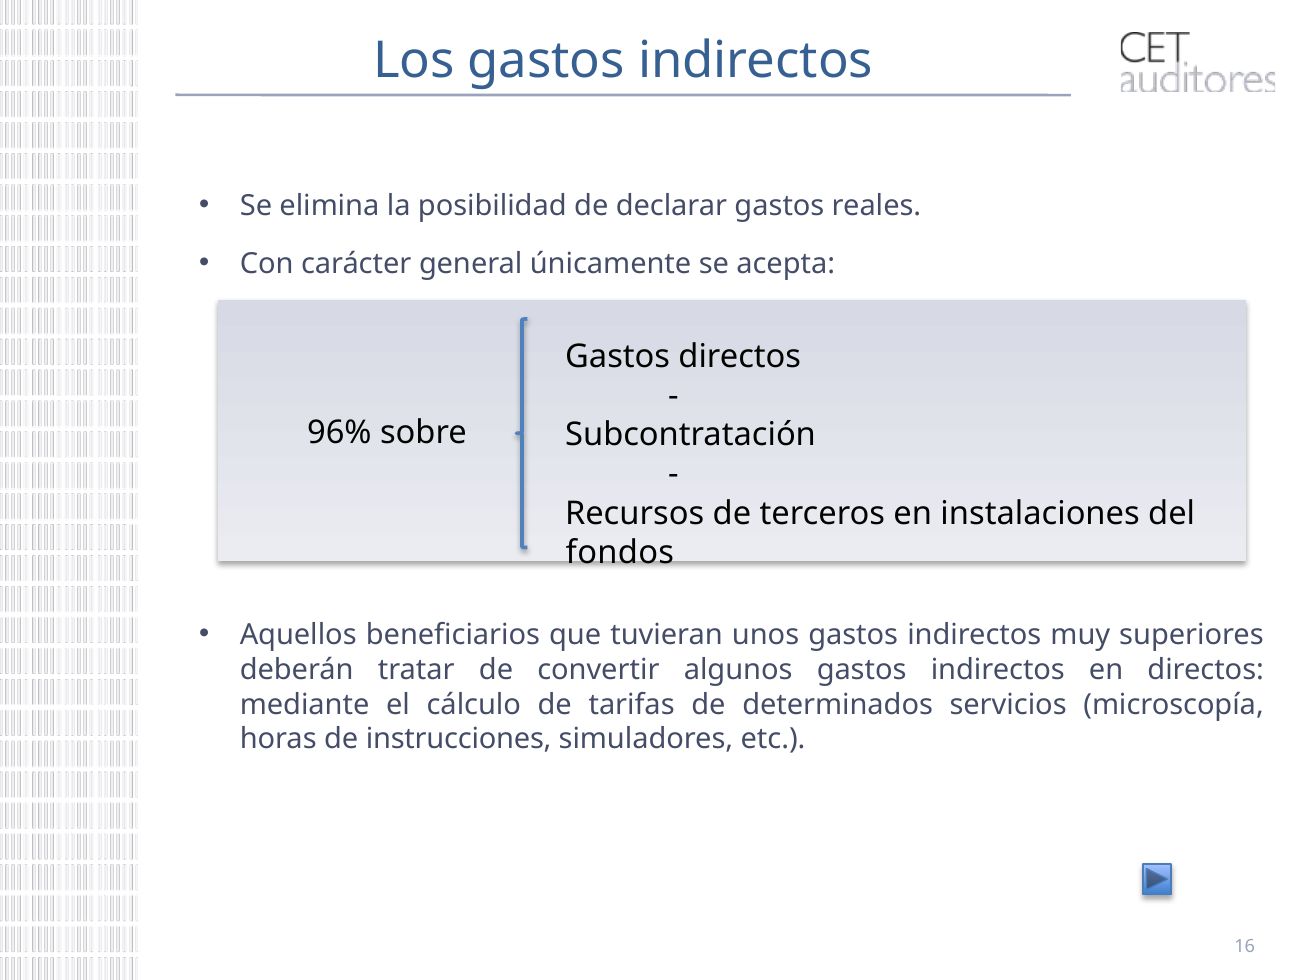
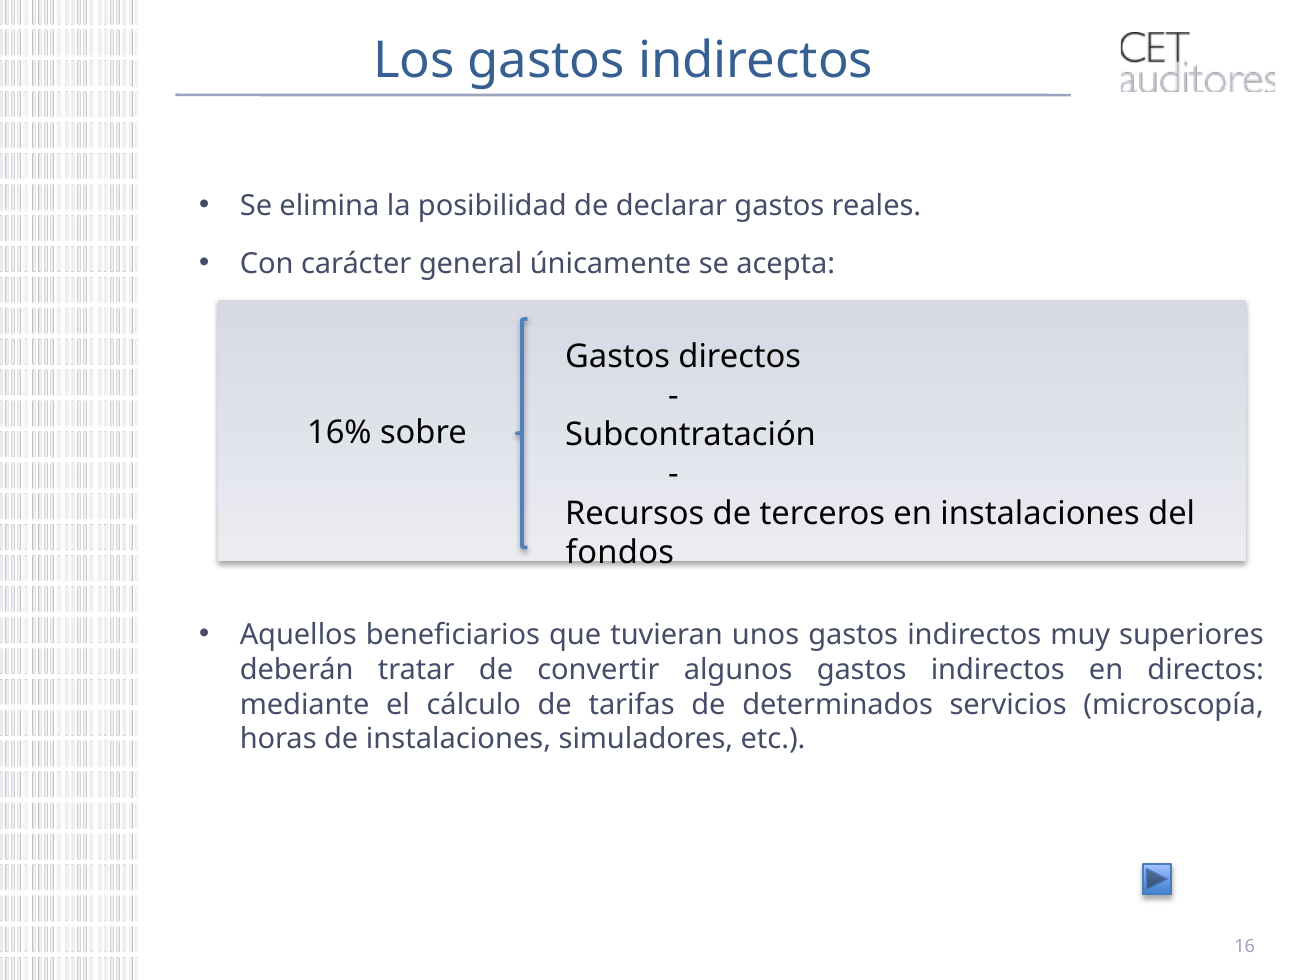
96%: 96% -> 16% (339, 433)
de instrucciones: instrucciones -> instalaciones (459, 740)
